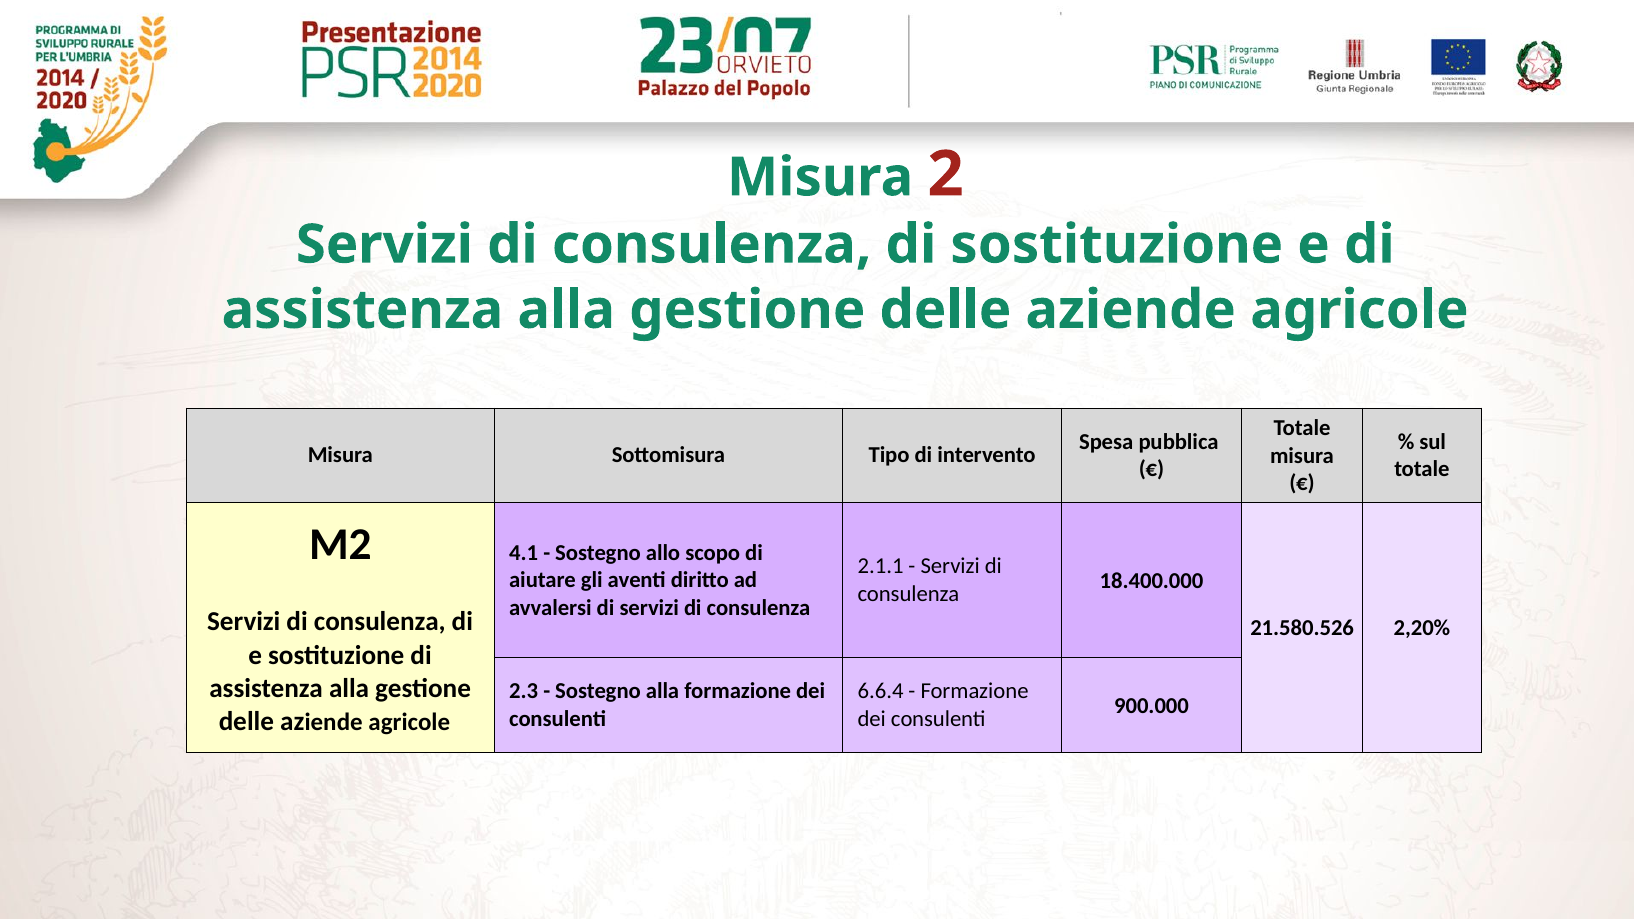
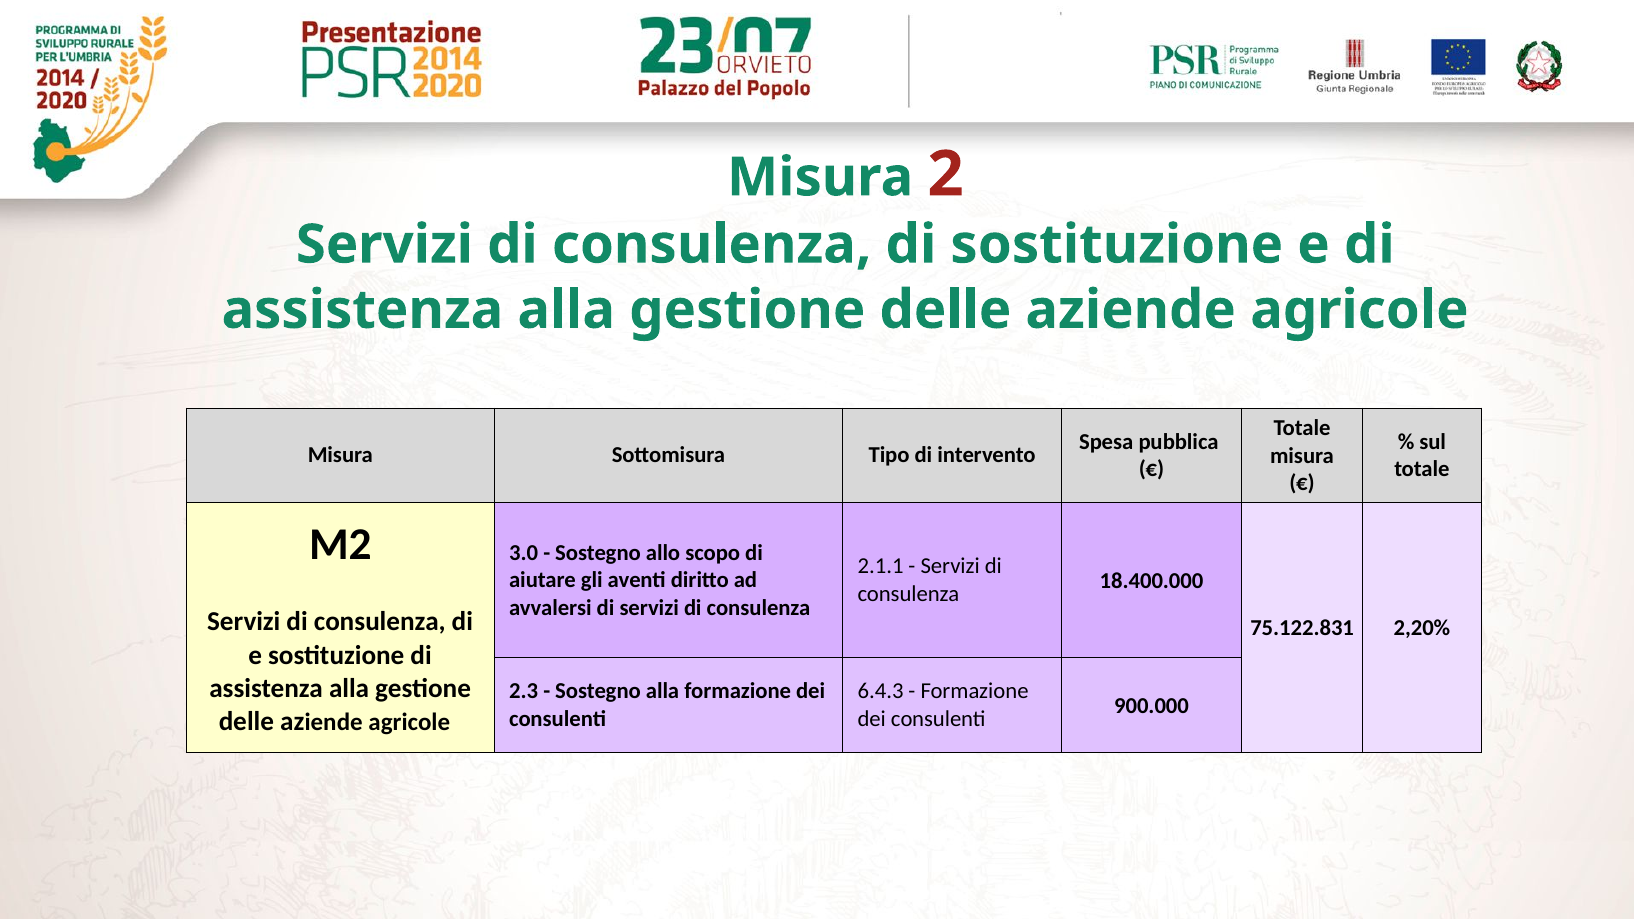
4.1: 4.1 -> 3.0 (524, 553)
21.580.526: 21.580.526 -> 75.122.831 (1302, 628)
6.6.4: 6.6.4 -> 6.4.3 (881, 692)
